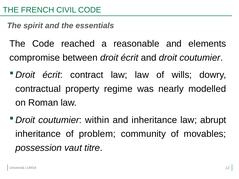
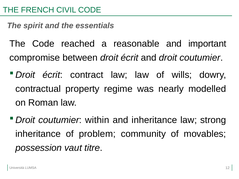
elements: elements -> important (207, 44)
abrupt: abrupt -> strong (213, 120)
